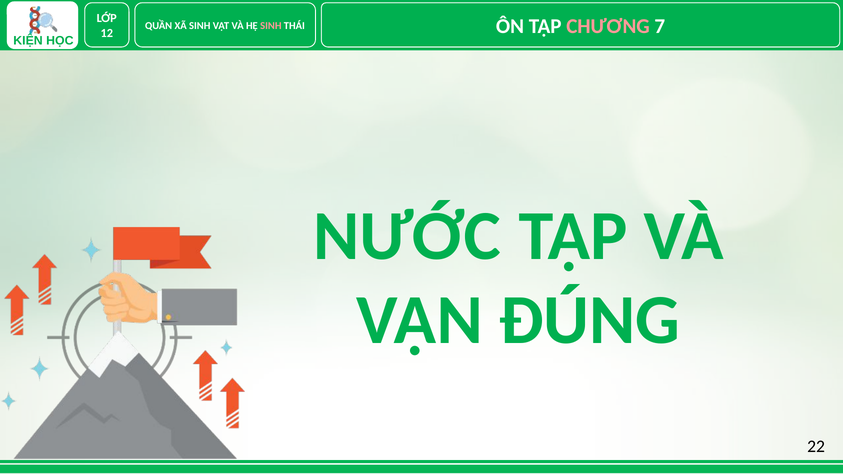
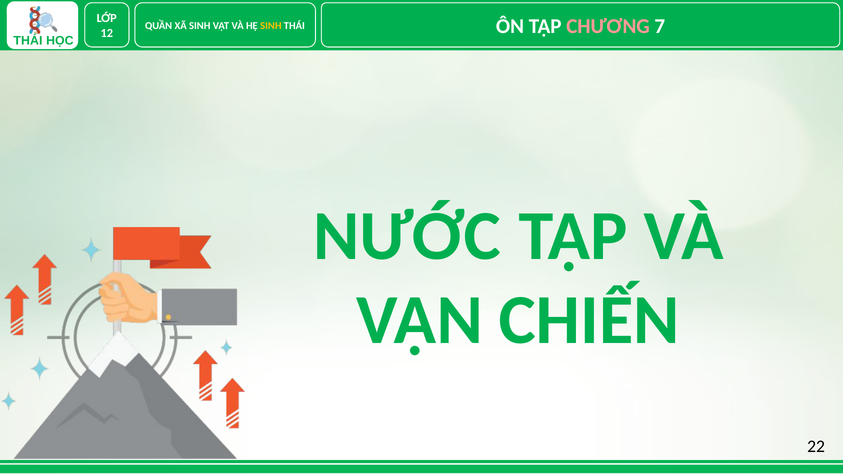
SINH colour: pink -> yellow (271, 26)
KIỆN: KIỆN -> THÁI (28, 41)
ĐÚNG: ĐÚNG -> CHIẾN (589, 320)
